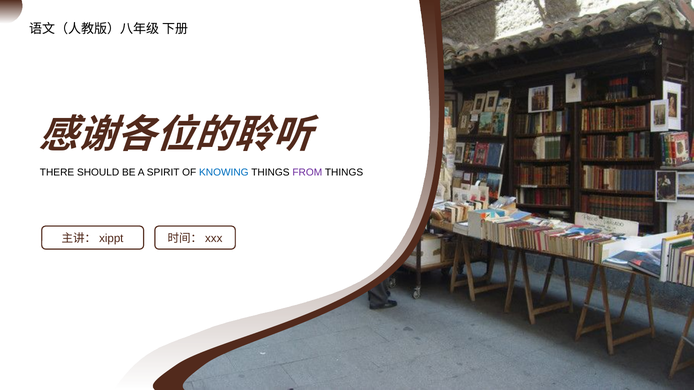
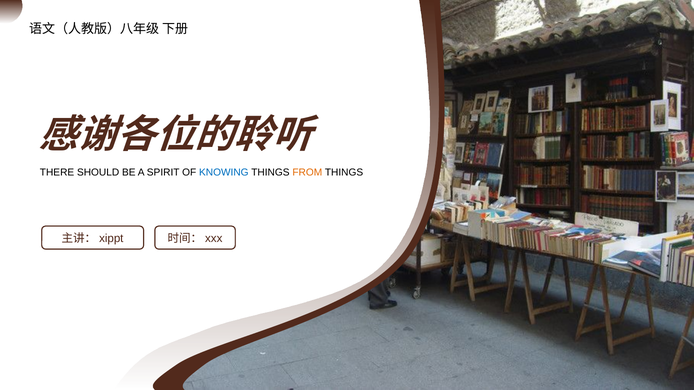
FROM colour: purple -> orange (307, 173)
